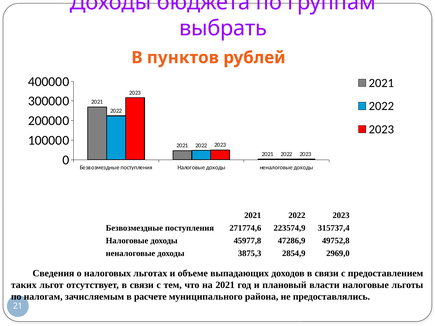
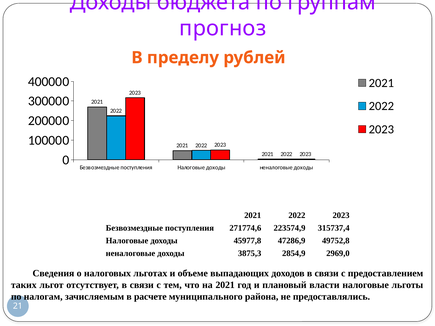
выбрать: выбрать -> прогноз (223, 28)
пунктов: пунктов -> пределу (183, 58)
